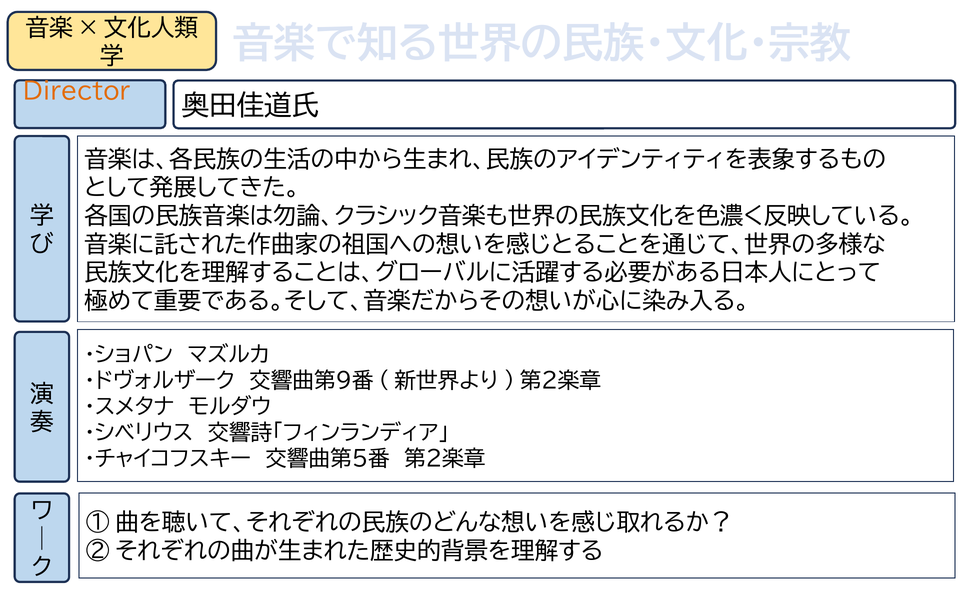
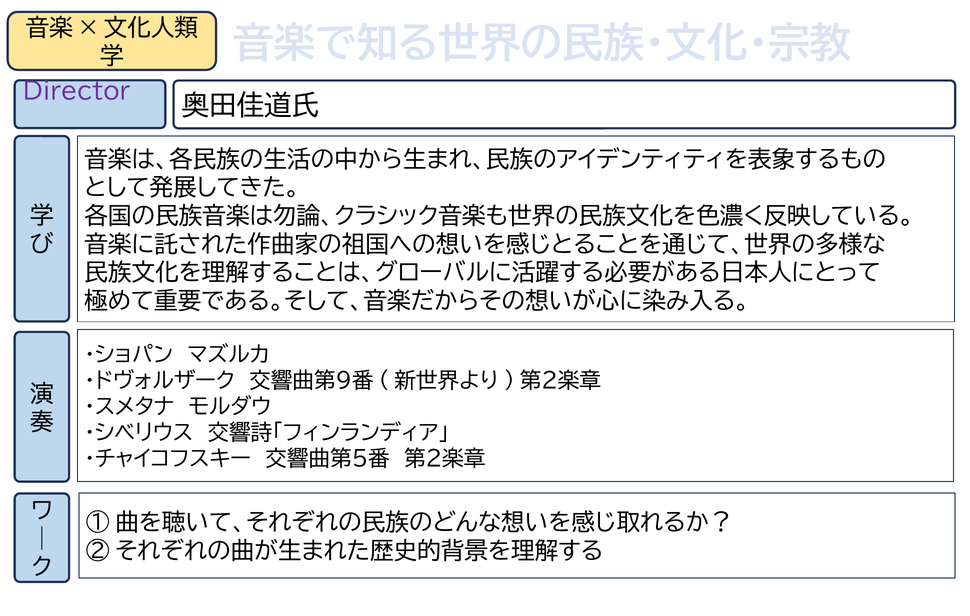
Director colour: orange -> purple (77, 92)
